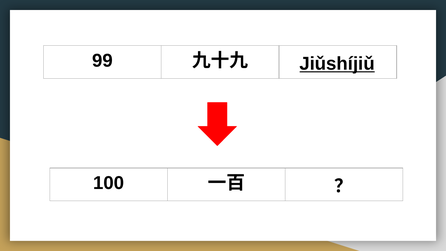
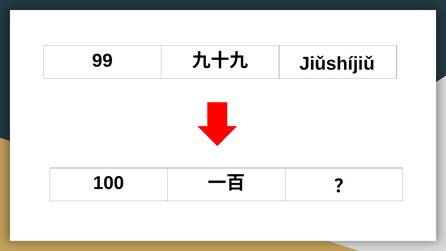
Jiǔshíjiǔ underline: present -> none (337, 64)
